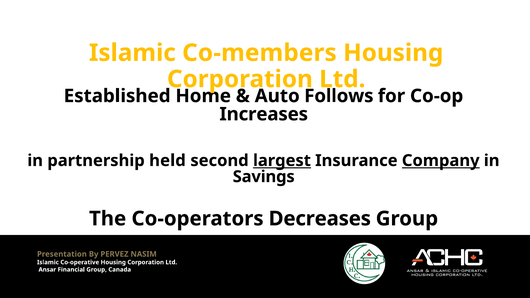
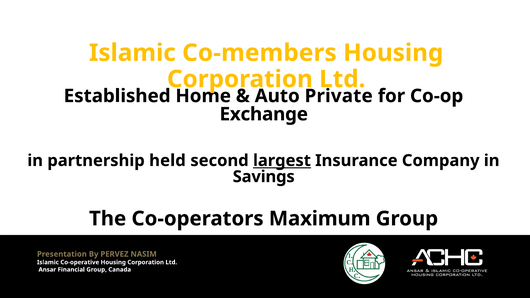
Follows: Follows -> Private (339, 96)
Increases: Increases -> Exchange (264, 114)
Company underline: present -> none (441, 161)
Decreases: Decreases -> Maximum (320, 219)
